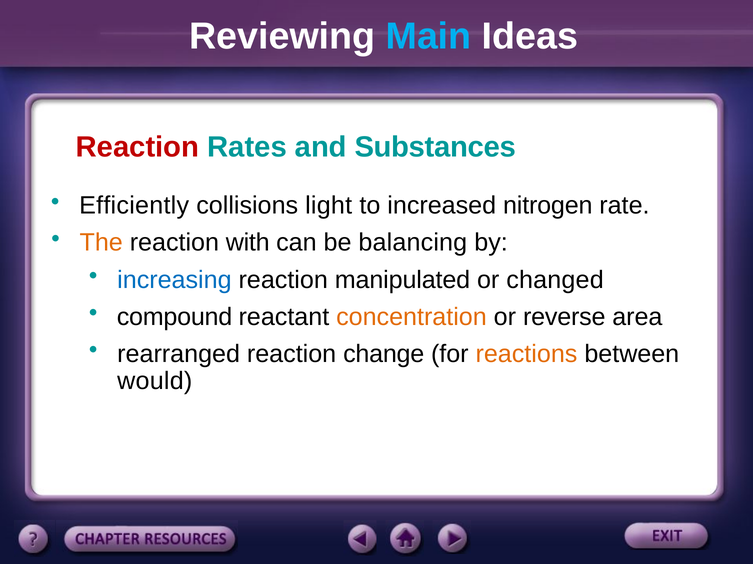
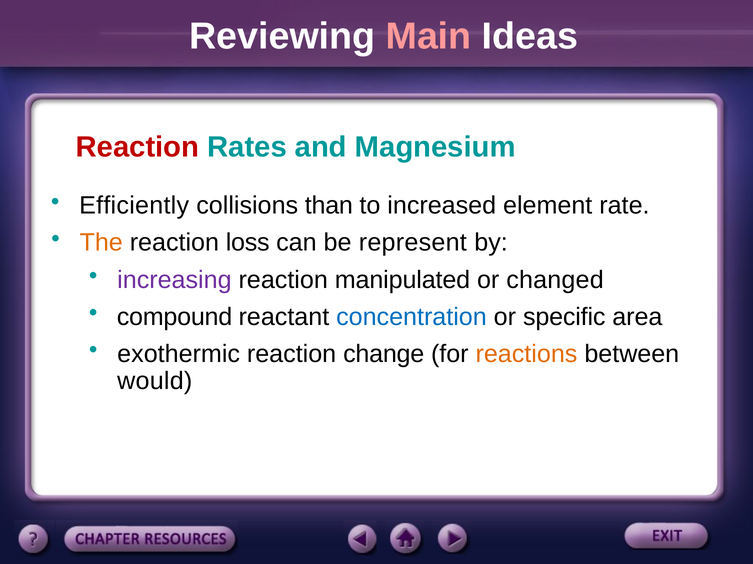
Main colour: light blue -> pink (429, 36)
Substances: Substances -> Magnesium (435, 147)
light: light -> than (329, 206)
nitrogen: nitrogen -> element (548, 206)
with: with -> loss (248, 243)
balancing: balancing -> represent (413, 243)
increasing colour: blue -> purple (174, 280)
concentration colour: orange -> blue (411, 317)
reverse: reverse -> specific (564, 317)
rearranged: rearranged -> exothermic (179, 354)
